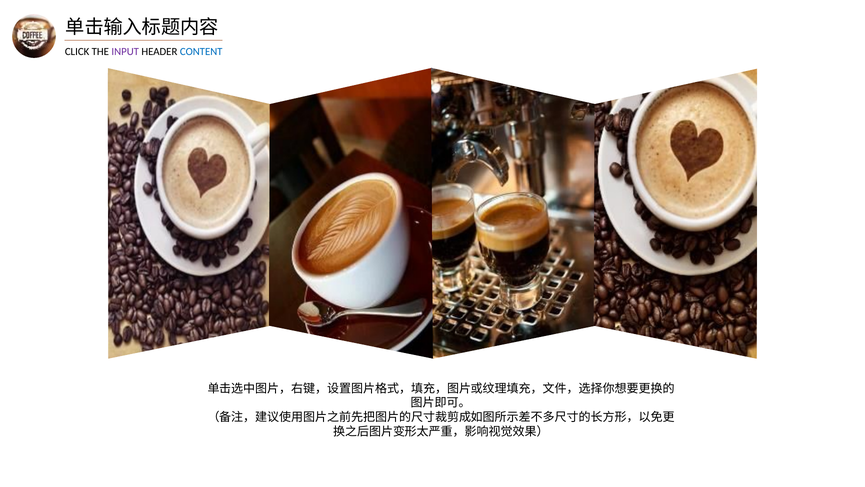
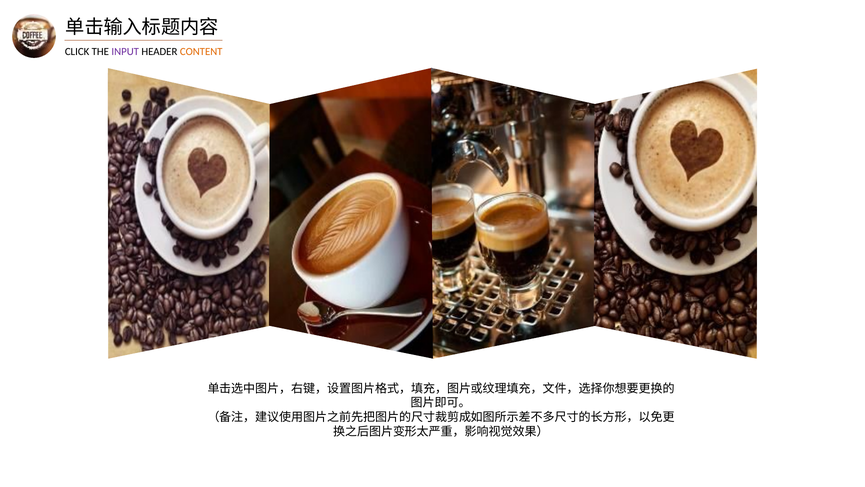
CONTENT colour: blue -> orange (201, 52)
